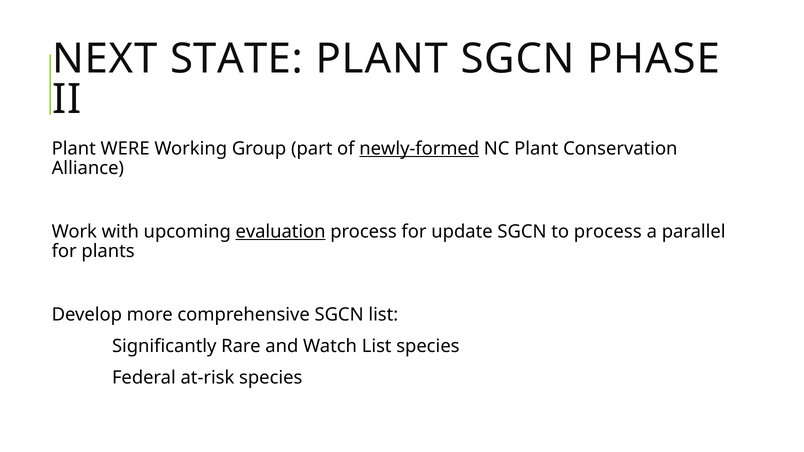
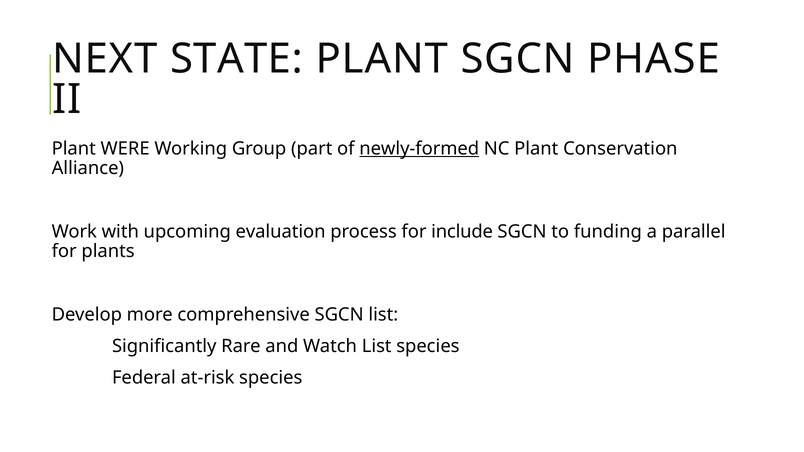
evaluation underline: present -> none (281, 232)
update: update -> include (462, 232)
to process: process -> funding (608, 232)
